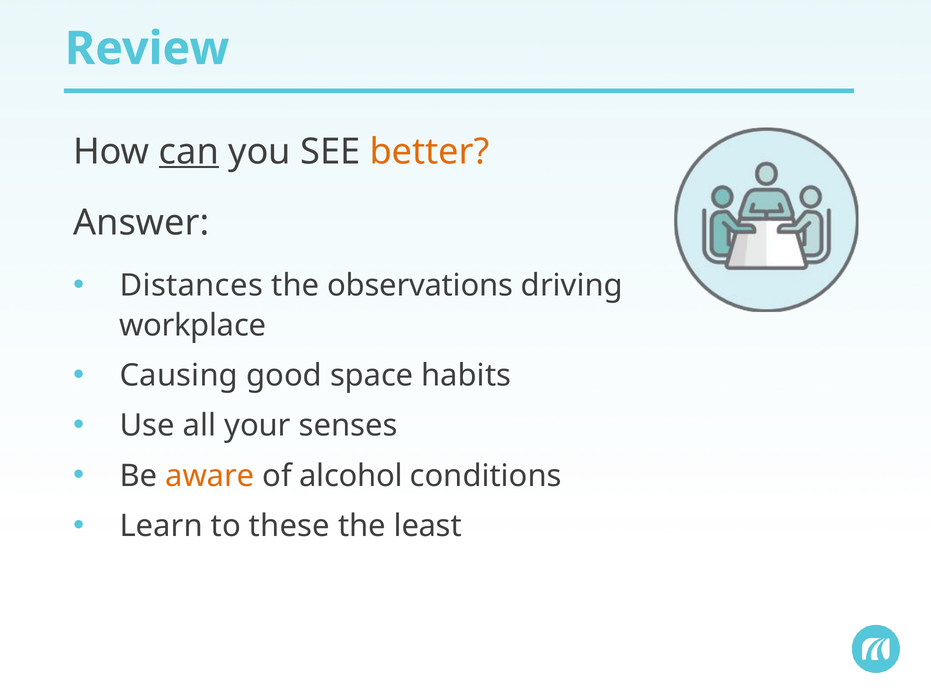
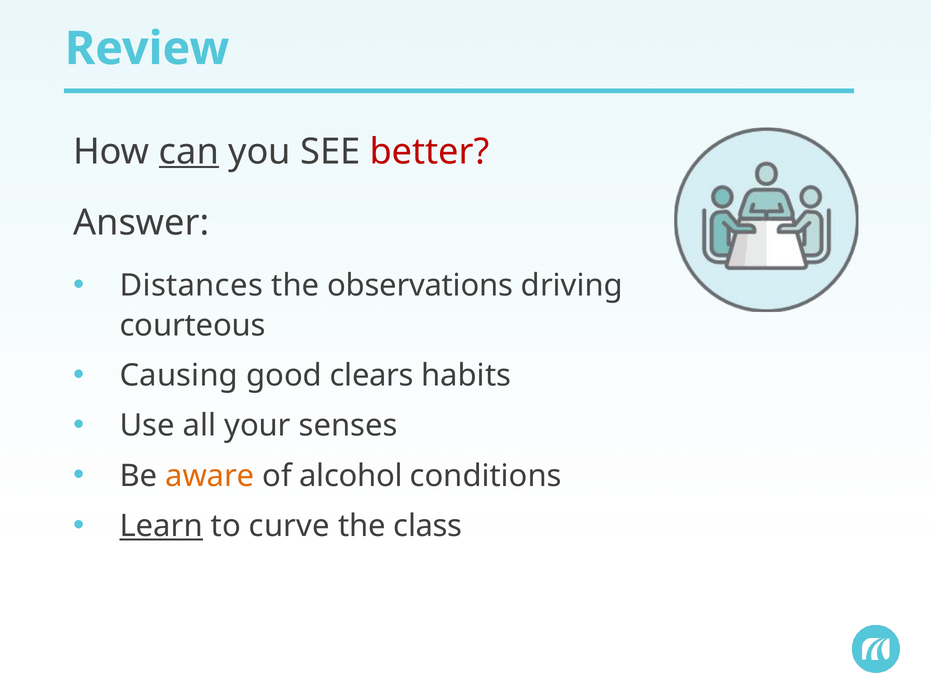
better colour: orange -> red (430, 152)
workplace: workplace -> courteous (193, 325)
space: space -> clears (372, 376)
Learn underline: none -> present (161, 526)
these: these -> curve (289, 526)
least: least -> class (428, 526)
